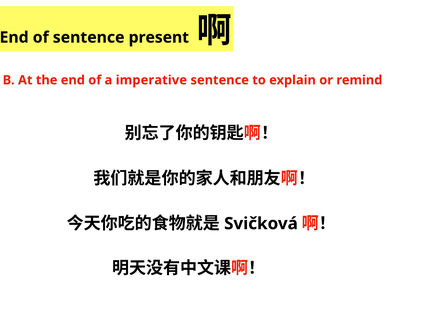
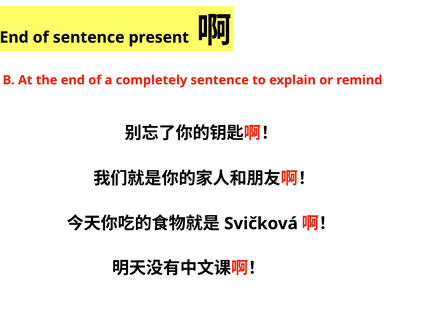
imperative: imperative -> completely (151, 80)
